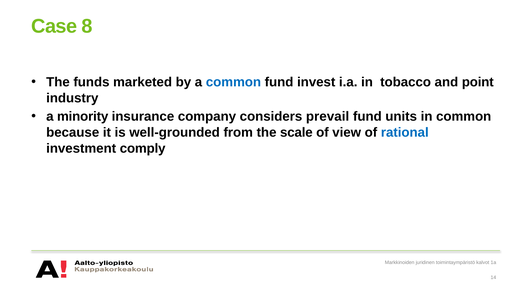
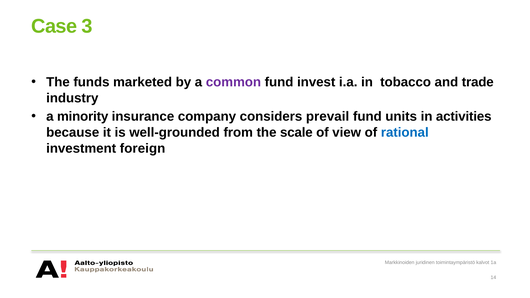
8: 8 -> 3 (87, 26)
common colour: blue -> purple (233, 82)
point: point -> trade (478, 82)
in common: common -> activities (464, 117)
comply: comply -> foreign (143, 148)
